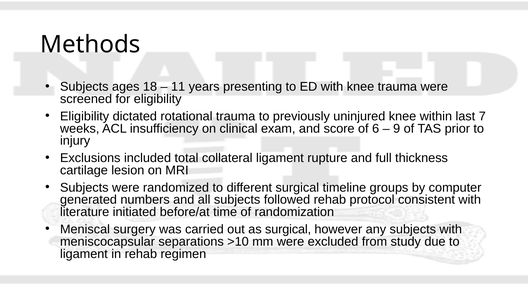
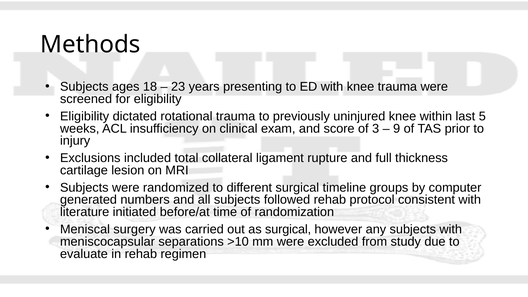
11: 11 -> 23 (178, 87)
7: 7 -> 5 (482, 116)
6: 6 -> 3 (376, 129)
ligament: ligament -> evaluate (84, 254)
